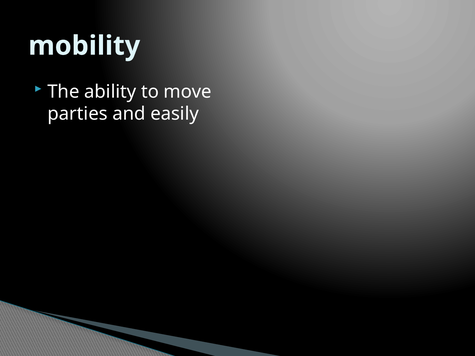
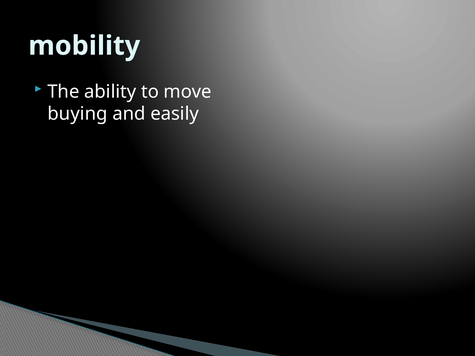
parties: parties -> buying (78, 114)
